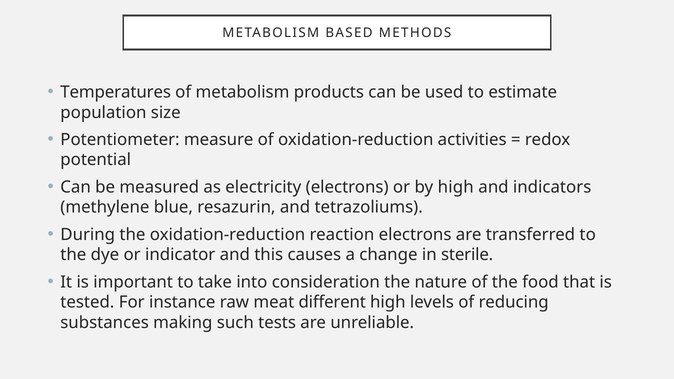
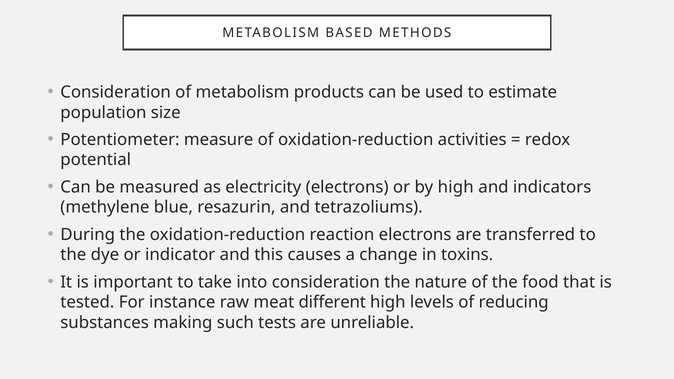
Temperatures: Temperatures -> Consideration (116, 92)
sterile: sterile -> toxins (467, 255)
